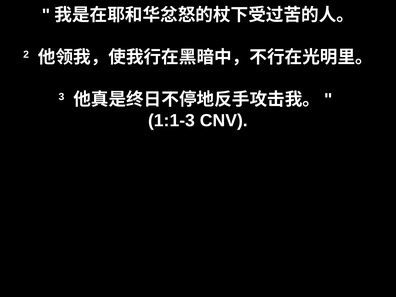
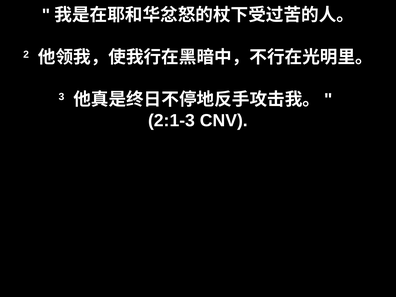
1:1-3: 1:1-3 -> 2:1-3 (172, 121)
